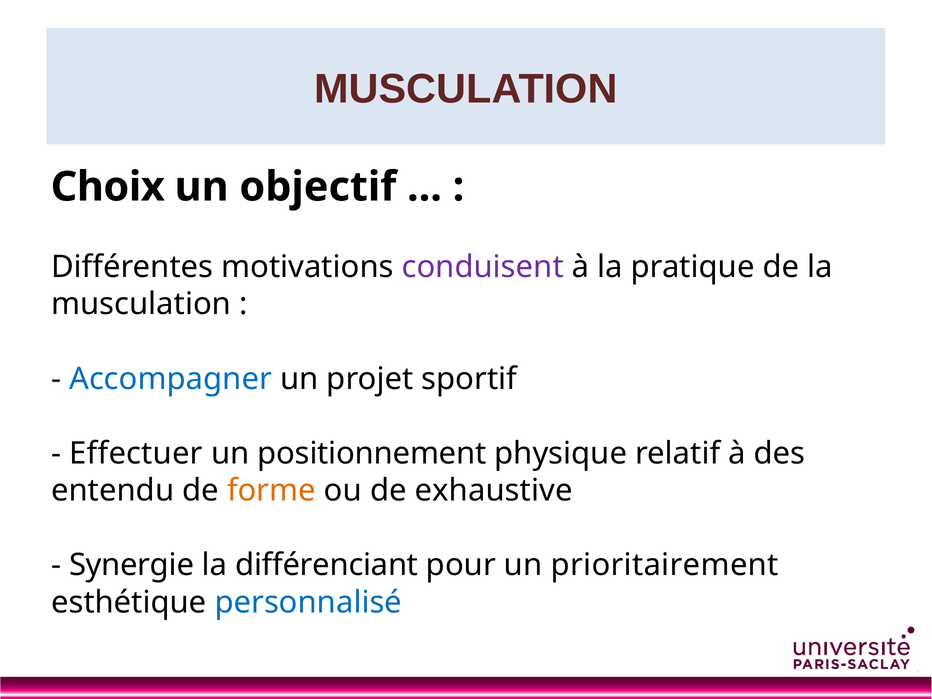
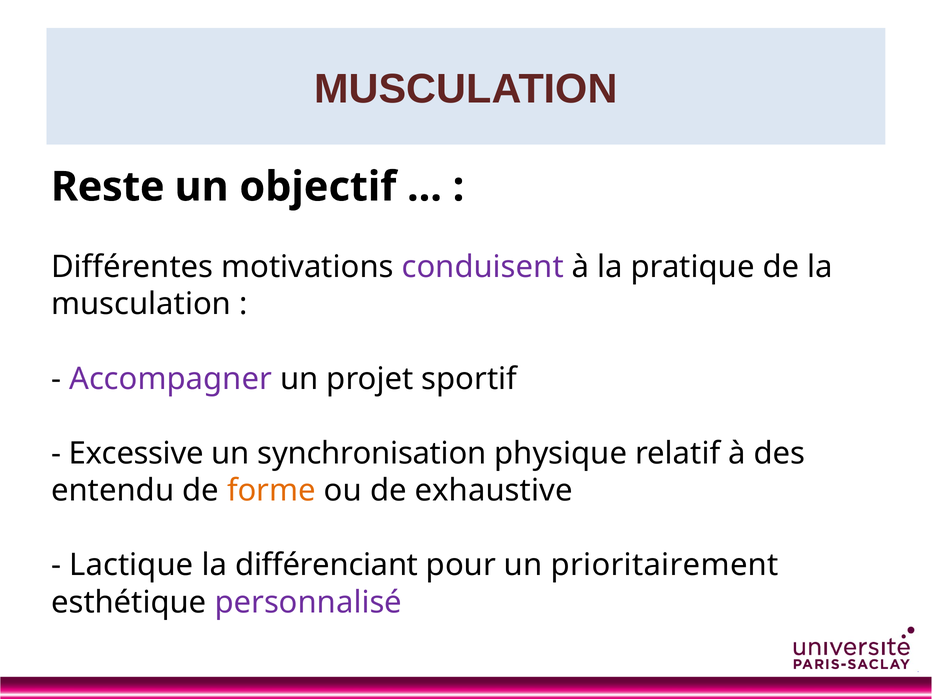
Choix: Choix -> Reste (108, 187)
Accompagner colour: blue -> purple (171, 379)
Effectuer: Effectuer -> Excessive (136, 453)
positionnement: positionnement -> synchronisation (372, 453)
Synergie: Synergie -> Lactique (131, 565)
personnalisé colour: blue -> purple (308, 602)
